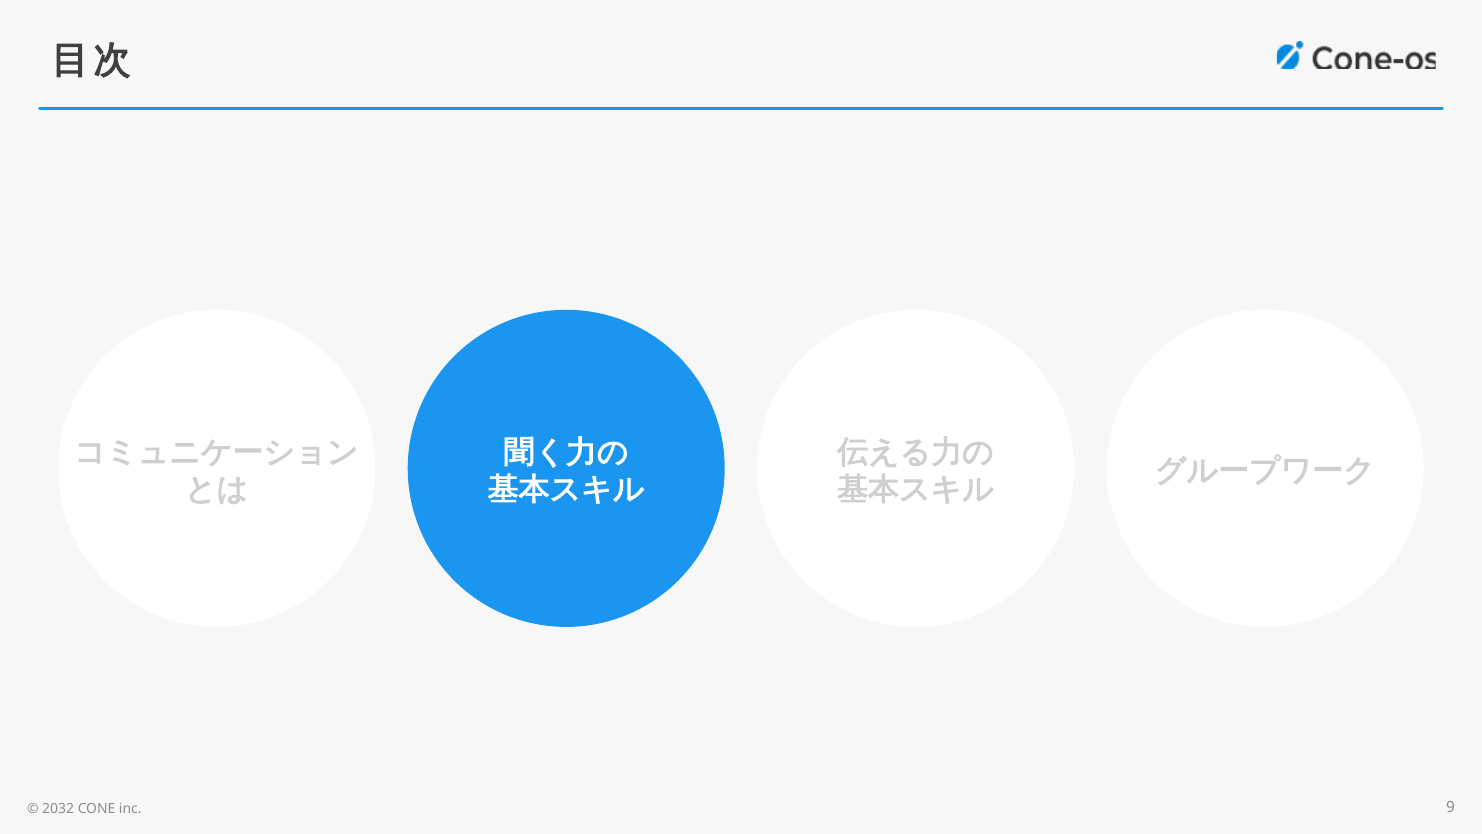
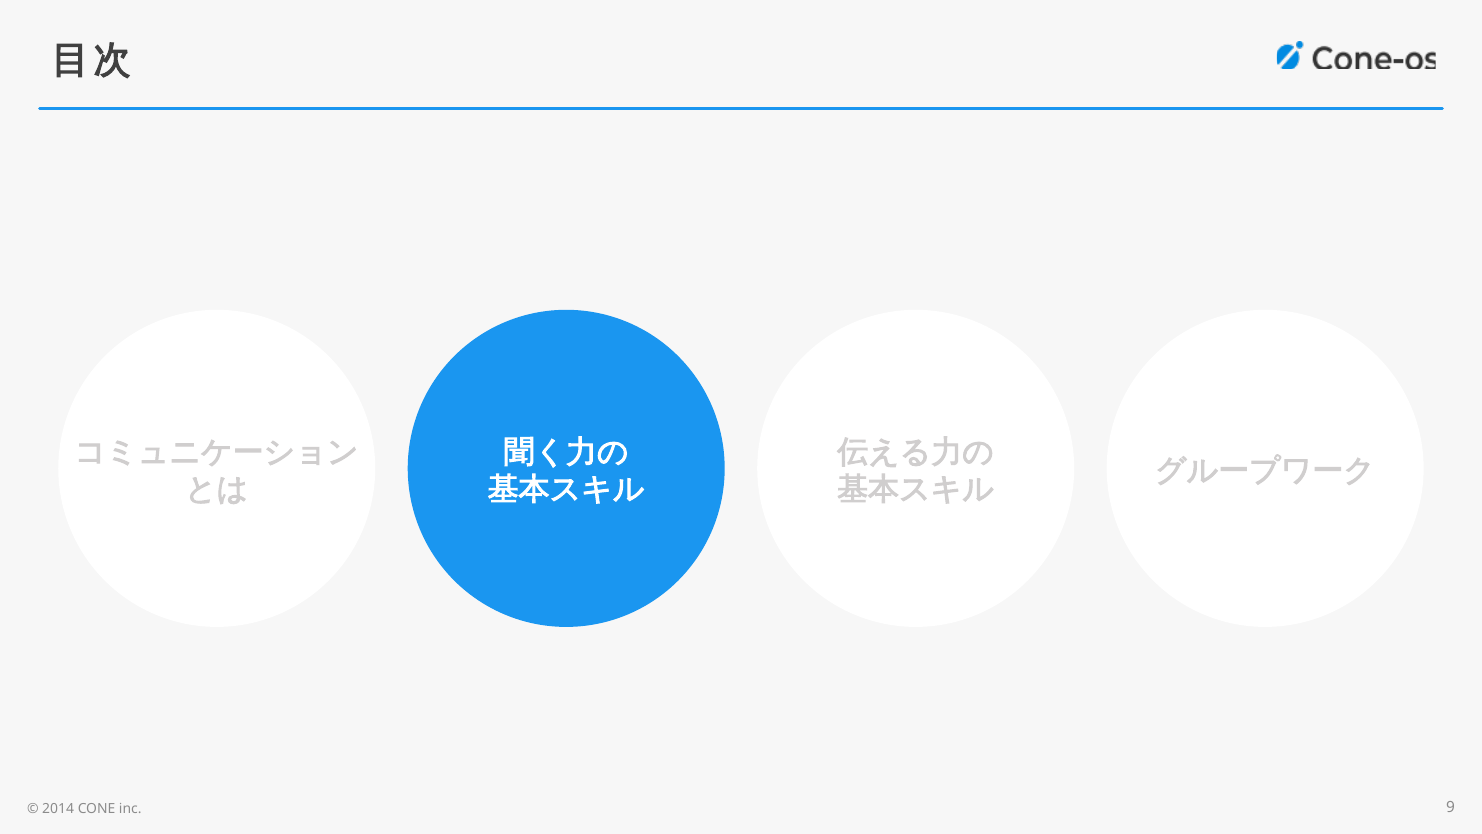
2032: 2032 -> 2014 (58, 809)
